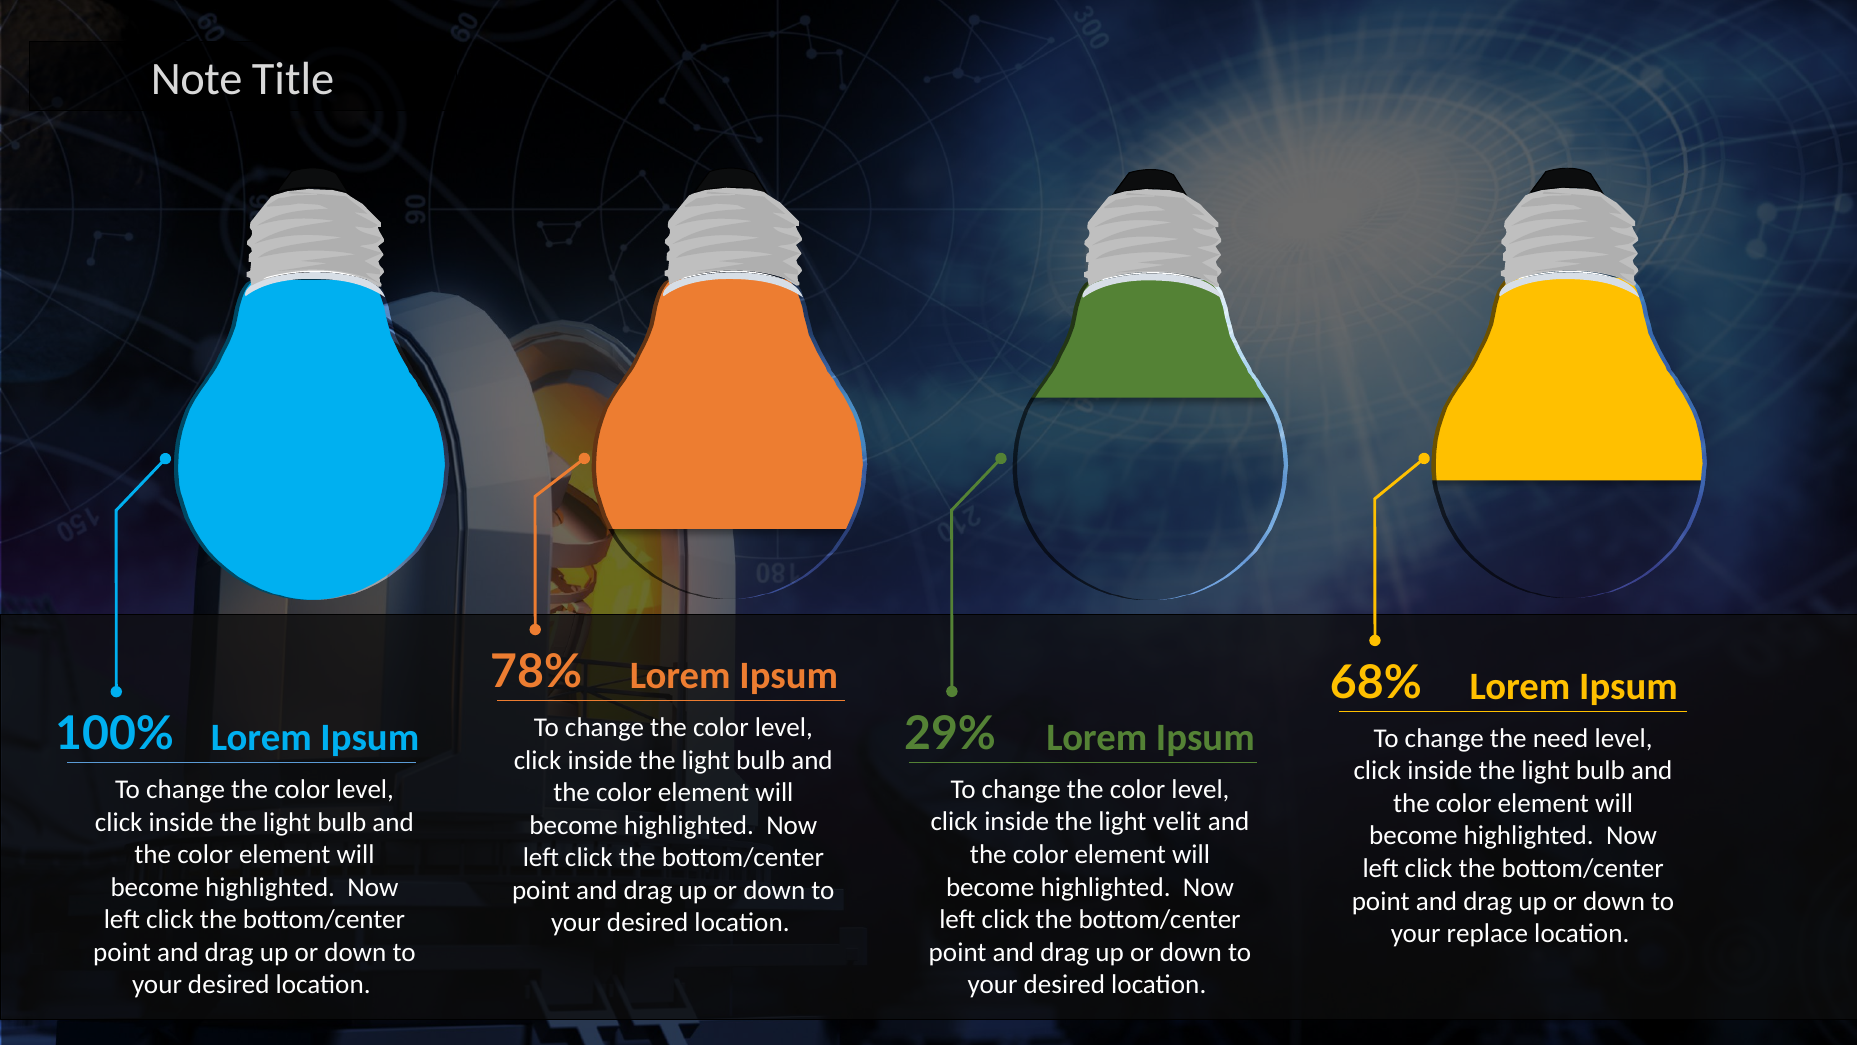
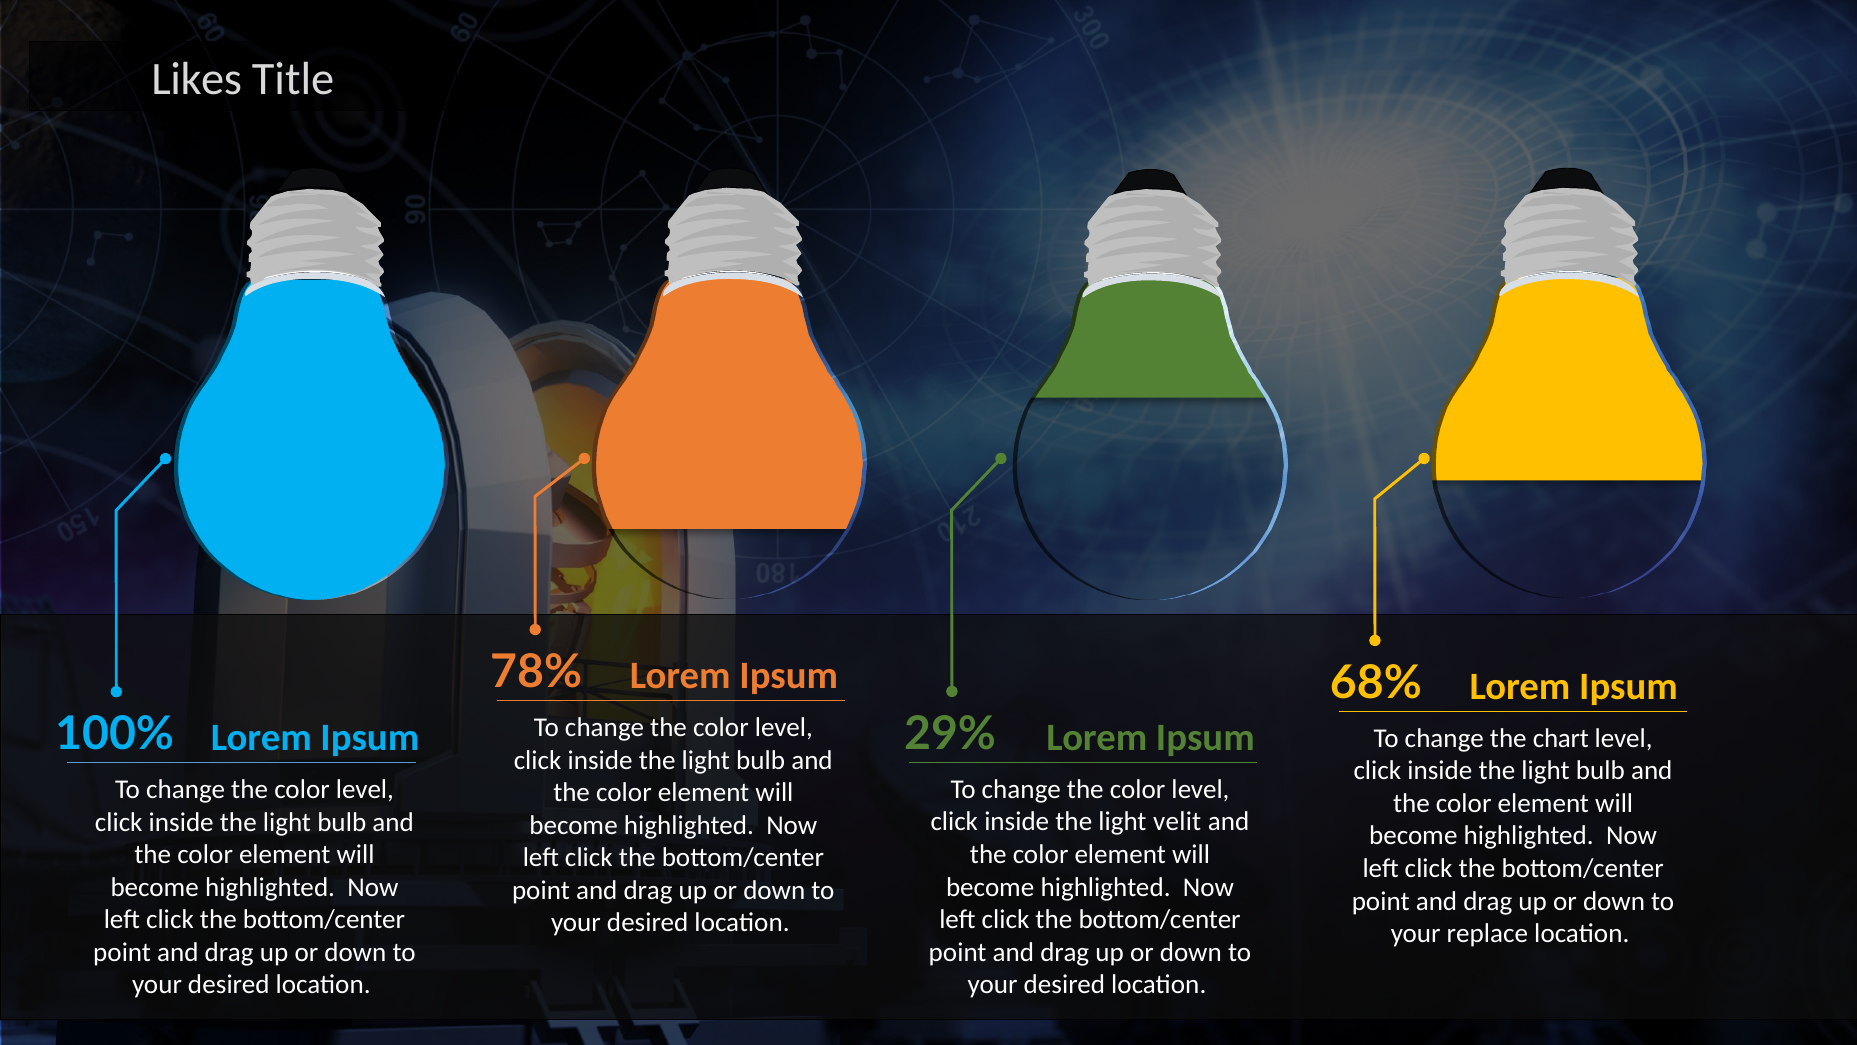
Note: Note -> Likes (197, 79)
need: need -> chart (1561, 738)
